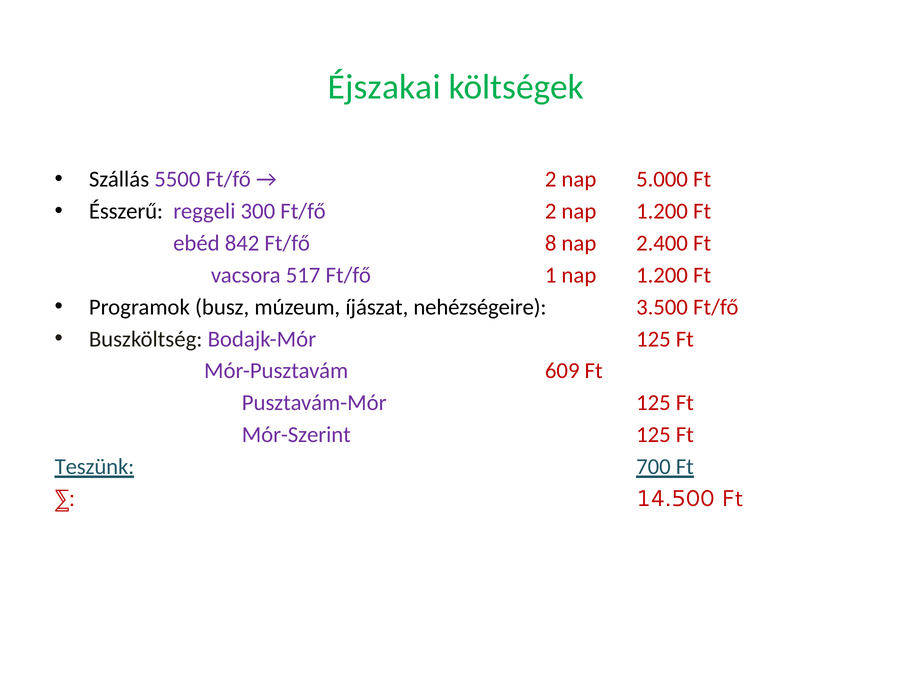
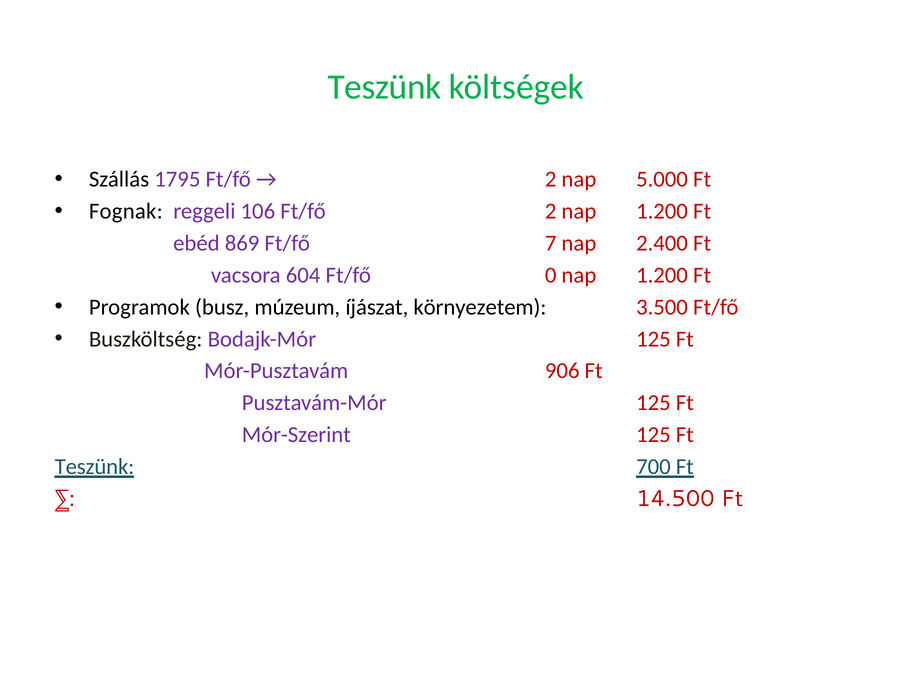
Éjszakai: Éjszakai -> Teszünk (385, 87)
5500: 5500 -> 1795 (177, 179)
Ésszerű: Ésszerű -> Fognak (126, 211)
300: 300 -> 106 (258, 211)
842: 842 -> 869 (242, 243)
8: 8 -> 7 (551, 243)
517: 517 -> 604 (303, 275)
1: 1 -> 0 (551, 275)
nehézségeire: nehézségeire -> környezetem (480, 307)
609: 609 -> 906 (562, 371)
